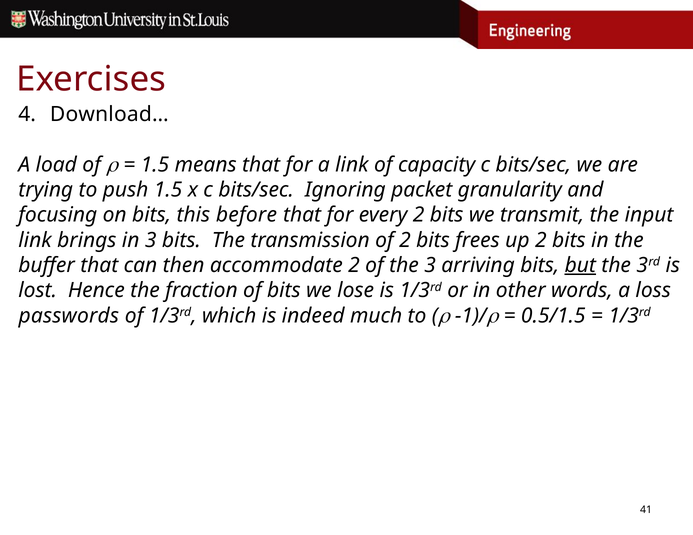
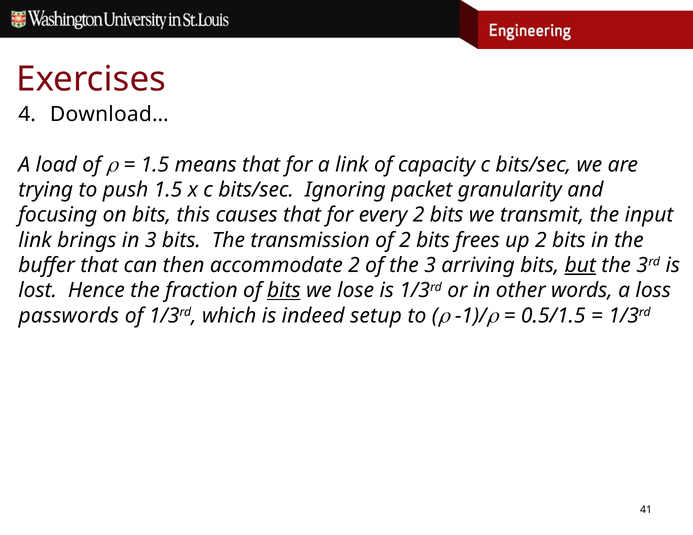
before: before -> causes (247, 215)
bits underline: none -> present (284, 291)
much: much -> setup (376, 316)
